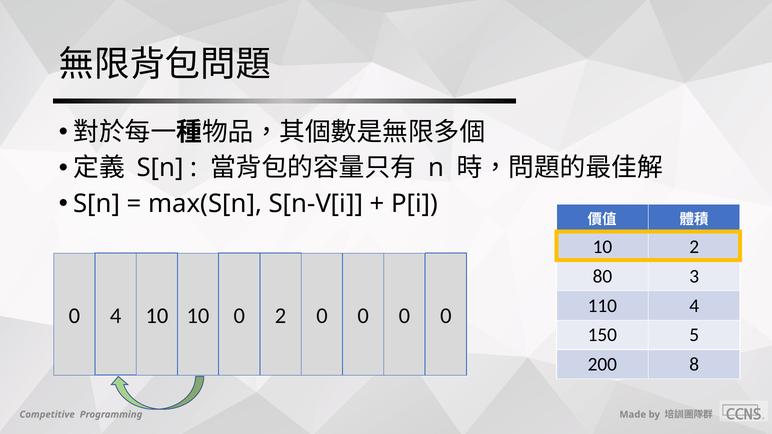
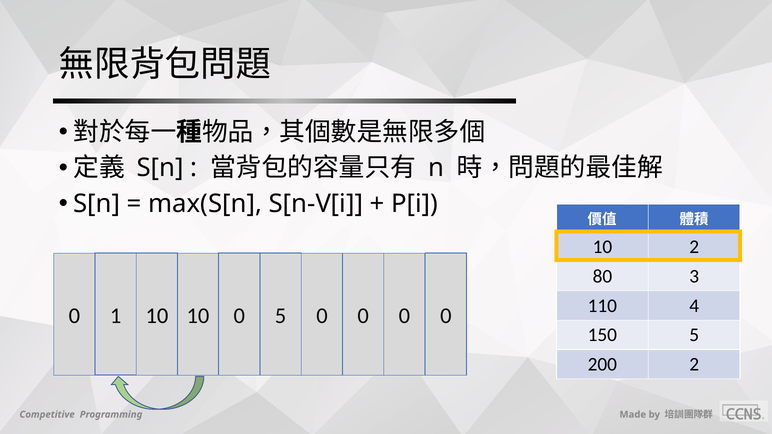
0 4: 4 -> 1 (116, 316)
0 2: 2 -> 5 (281, 316)
200 8: 8 -> 2 (694, 365)
